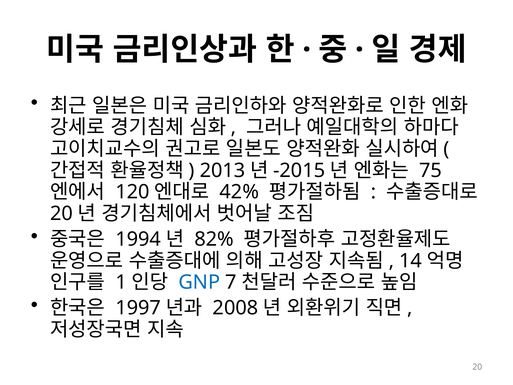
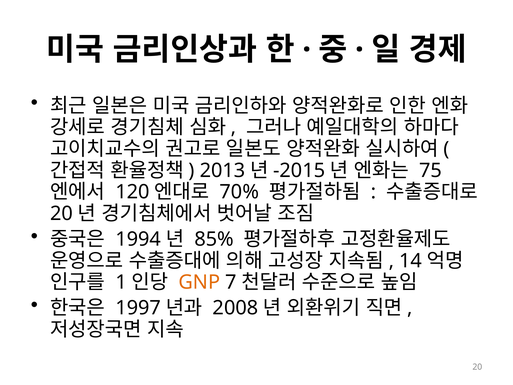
42%: 42% -> 70% (239, 192)
82%: 82% -> 85% (214, 239)
GNP colour: blue -> orange (199, 282)
